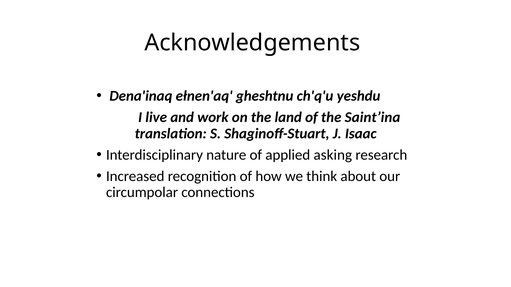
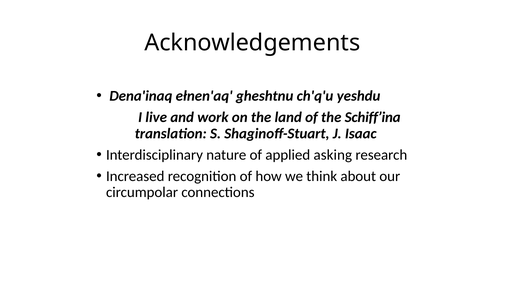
Saint’ina: Saint’ina -> Schiff’ina (373, 118)
